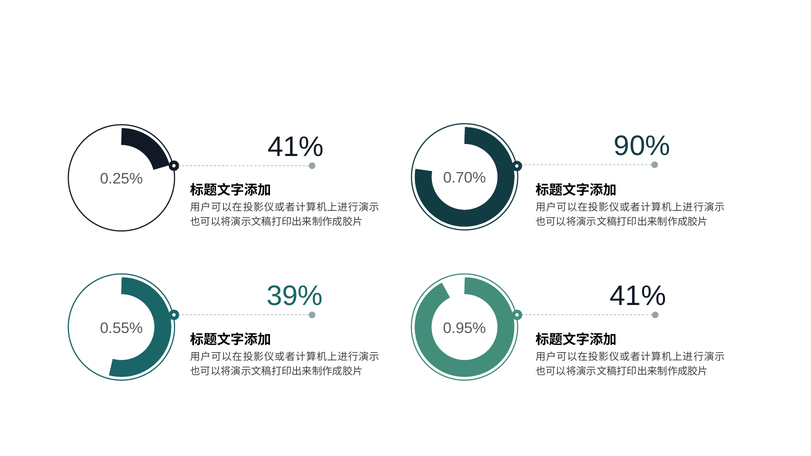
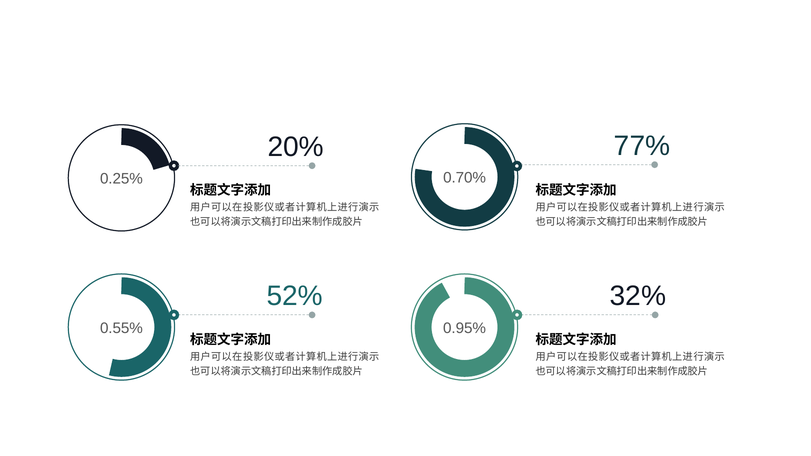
90%: 90% -> 77% (642, 146)
41%: 41% -> 20% (296, 147)
39%: 39% -> 52% (295, 296)
41%: 41% -> 32% (638, 296)
